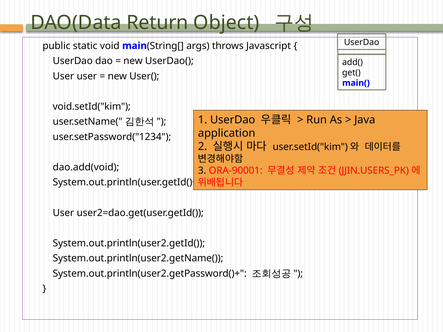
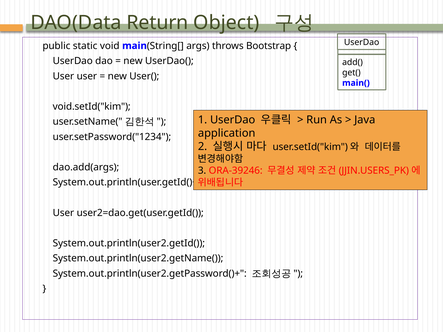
Javascript: Javascript -> Bootstrap (269, 46)
dao.add(void: dao.add(void -> dao.add(args (86, 167)
ORA-90001: ORA-90001 -> ORA-39246 (236, 171)
